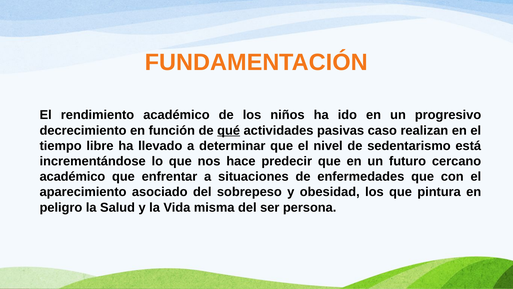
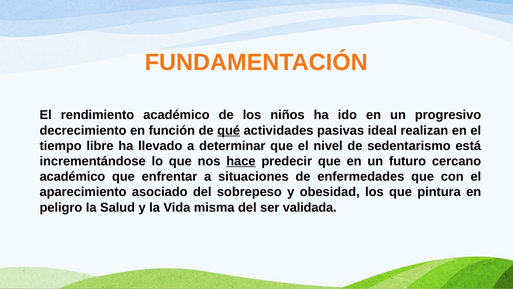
caso: caso -> ideal (382, 130)
hace underline: none -> present (241, 161)
persona: persona -> validada (310, 207)
